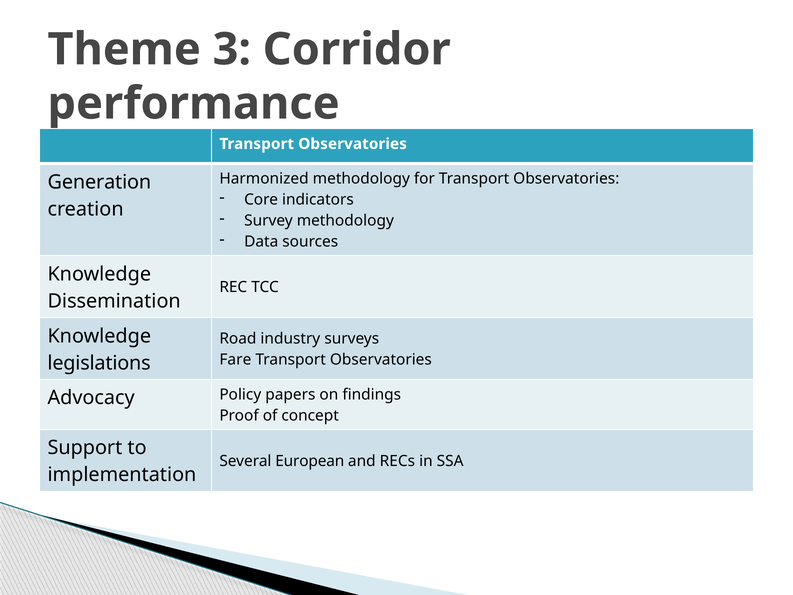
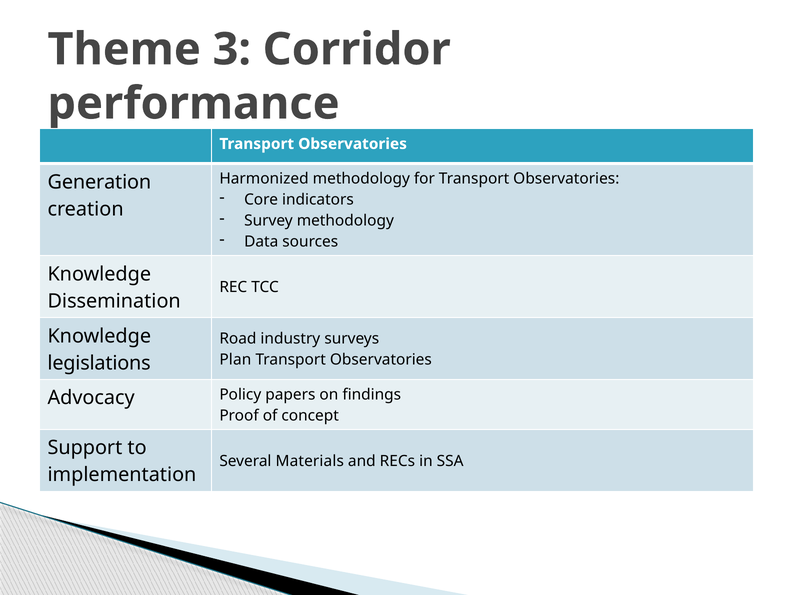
Fare: Fare -> Plan (235, 360)
European: European -> Materials (310, 461)
